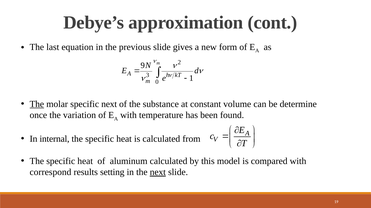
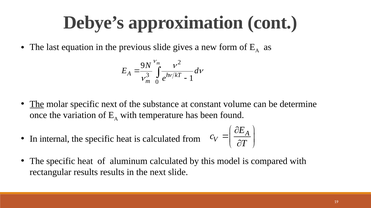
correspond: correspond -> rectangular (50, 173)
results setting: setting -> results (112, 173)
next underline: present -> none (158, 173)
